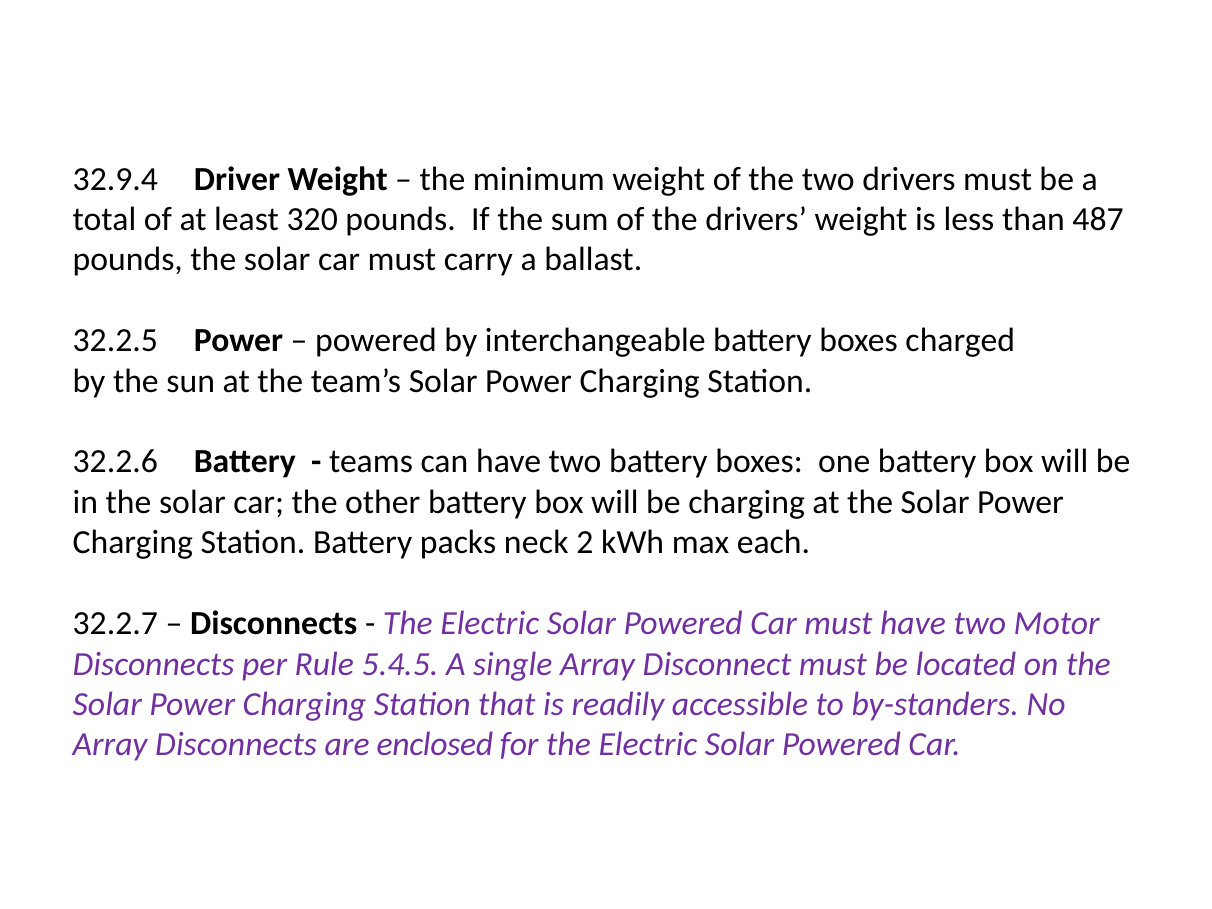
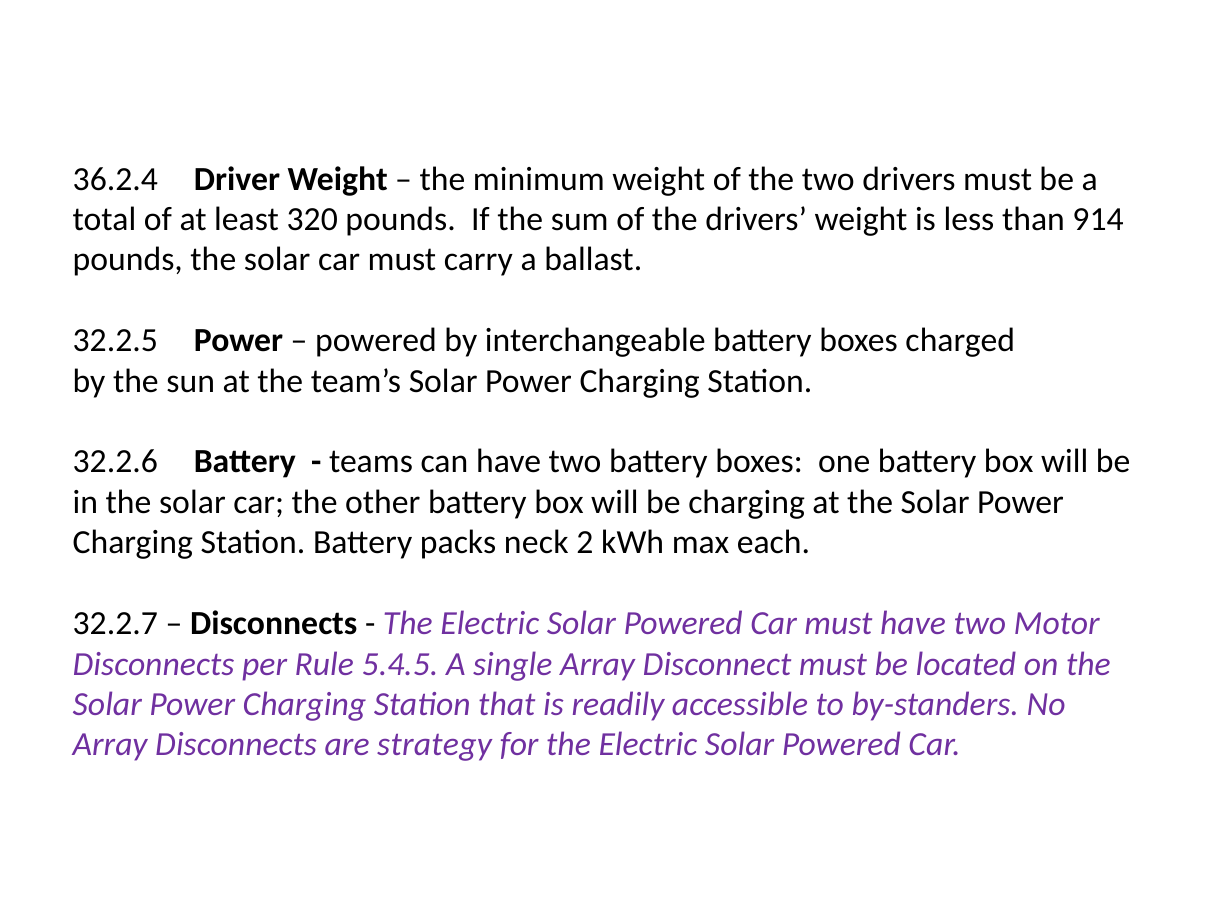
32.9.4: 32.9.4 -> 36.2.4 (115, 179)
487: 487 -> 914 (1098, 219)
enclosed: enclosed -> strategy (435, 745)
